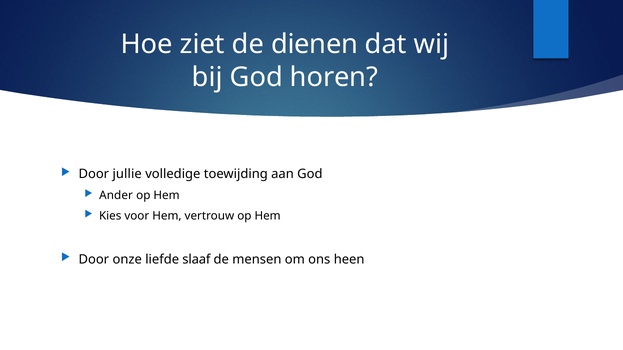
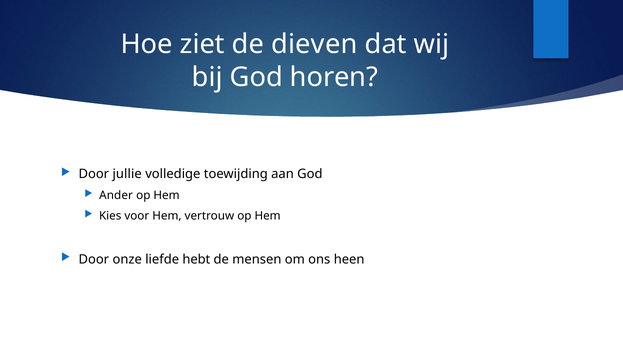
dienen: dienen -> dieven (314, 44)
slaaf: slaaf -> hebt (196, 260)
